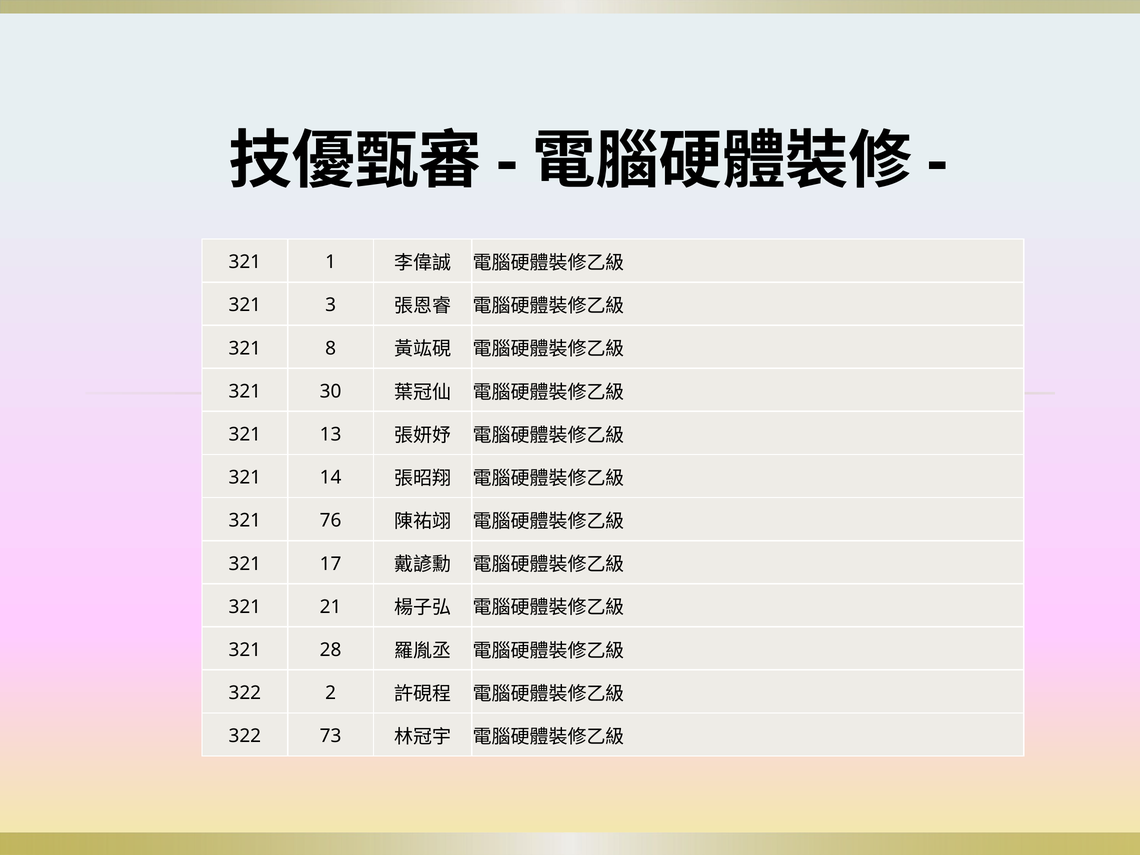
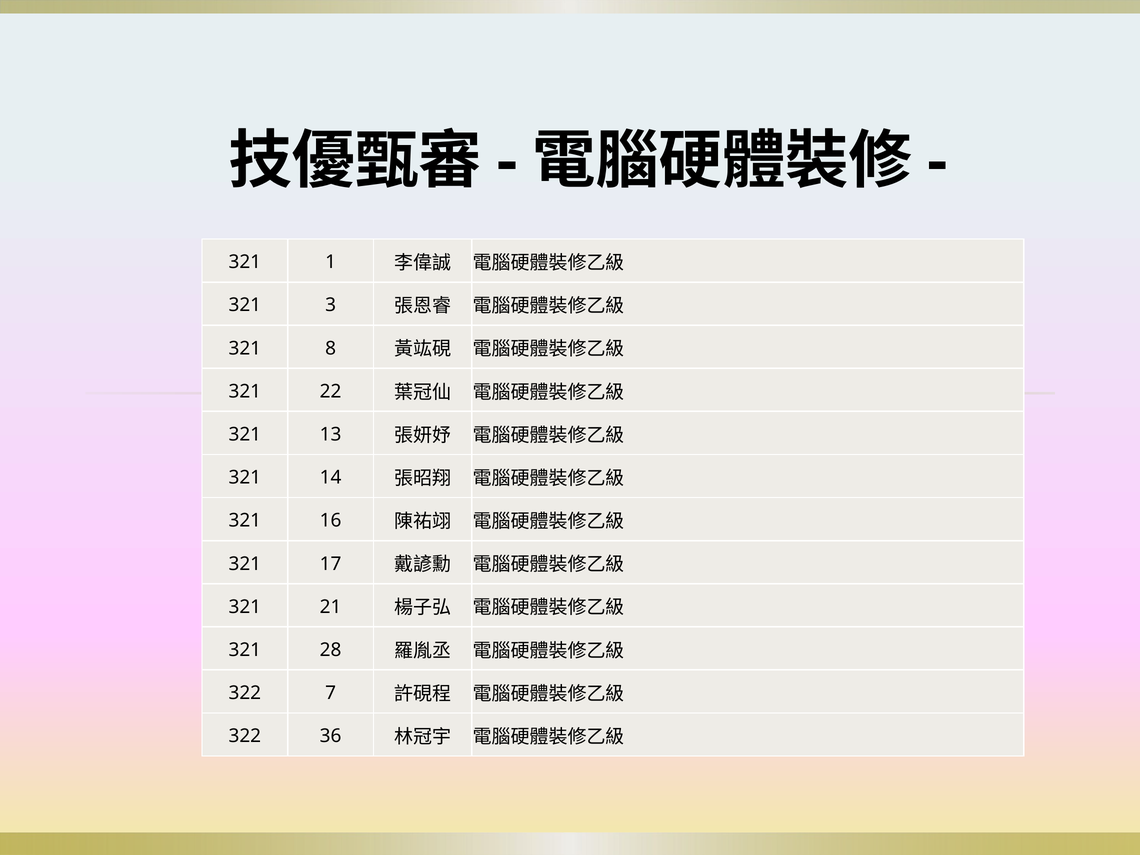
30: 30 -> 22 (331, 391)
76: 76 -> 16 (331, 521)
2: 2 -> 7 (331, 693)
73: 73 -> 36 (331, 736)
